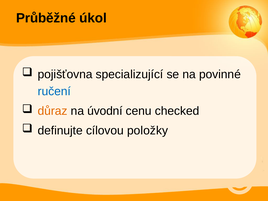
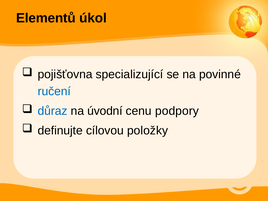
Průběžné: Průběžné -> Elementů (46, 18)
důraz colour: orange -> blue (53, 111)
checked: checked -> podpory (177, 111)
